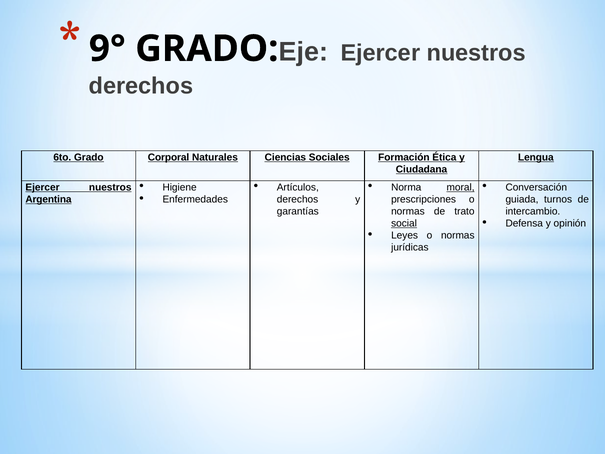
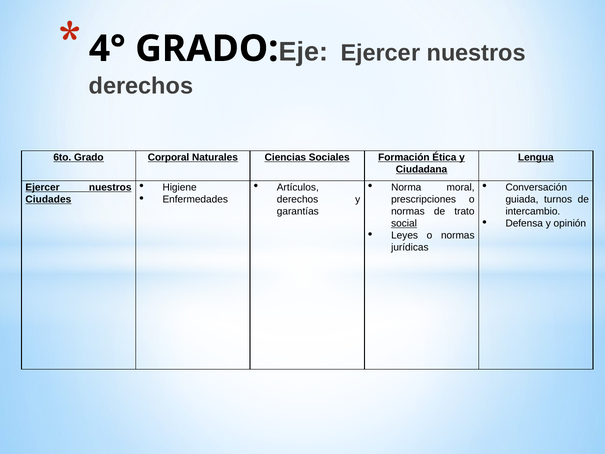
9°: 9° -> 4° (107, 49)
moral underline: present -> none (461, 187)
Argentina: Argentina -> Ciudades (48, 199)
